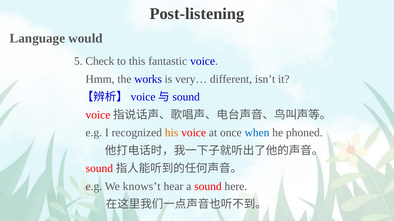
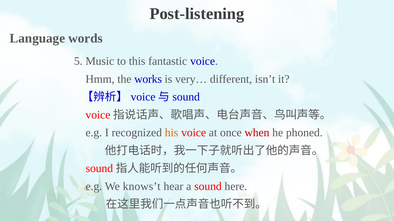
would: would -> words (86, 38)
Check: Check -> Music (100, 61)
when colour: blue -> red (257, 133)
